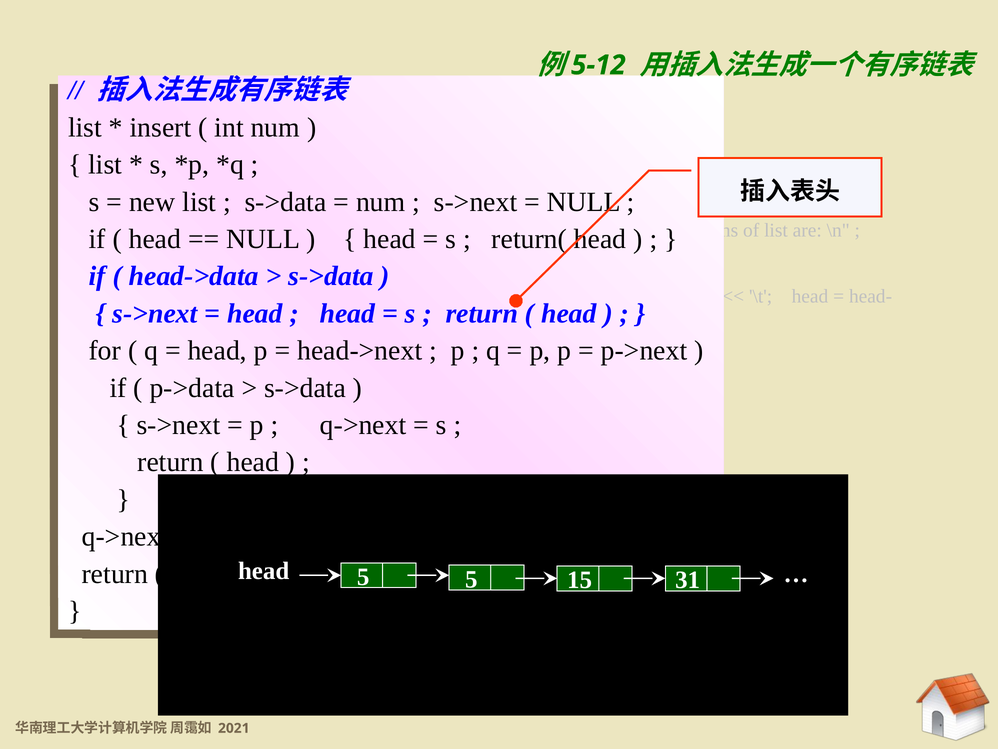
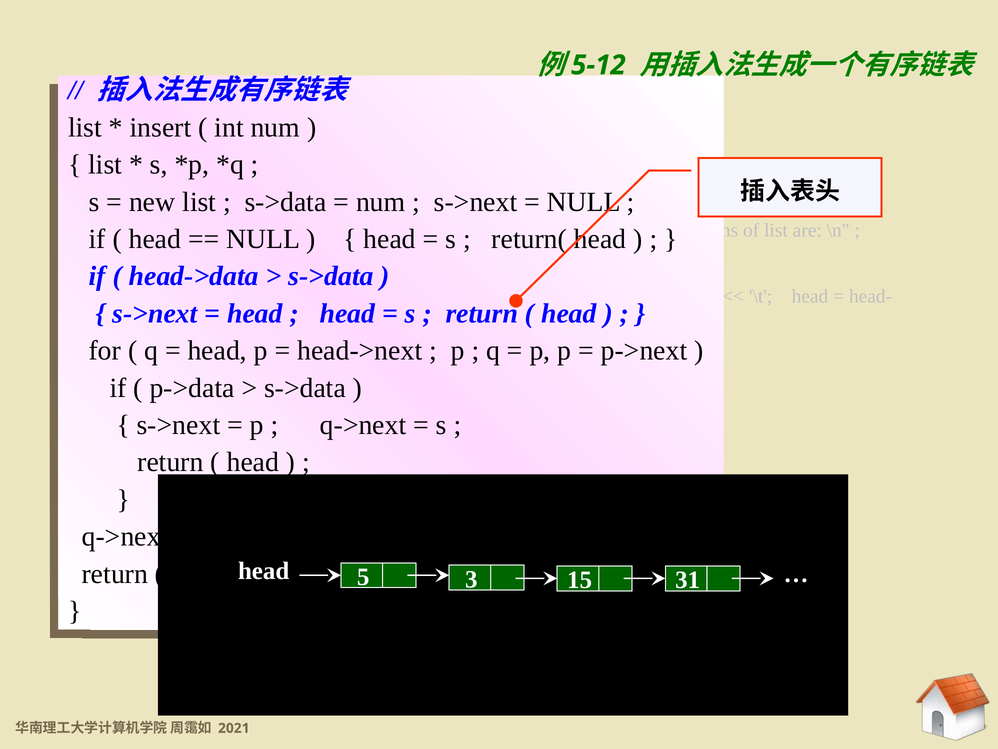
5: 5 -> 3 (471, 579)
